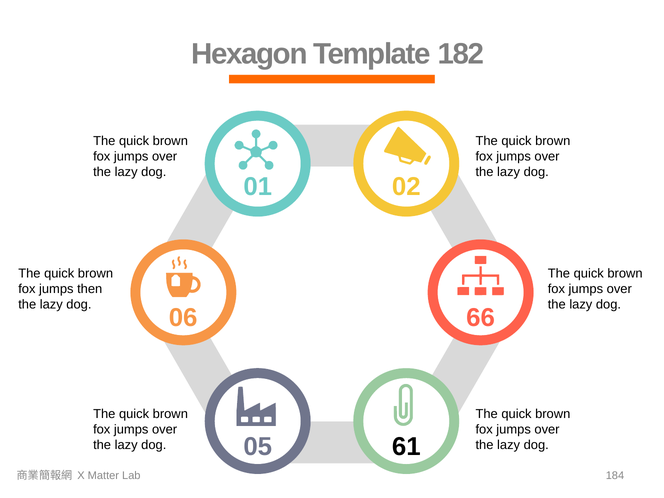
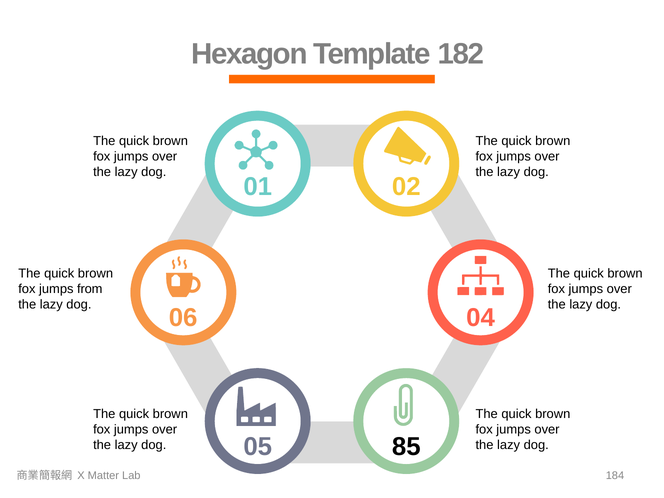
then: then -> from (90, 289)
66: 66 -> 04 (481, 318)
61: 61 -> 85 (406, 447)
